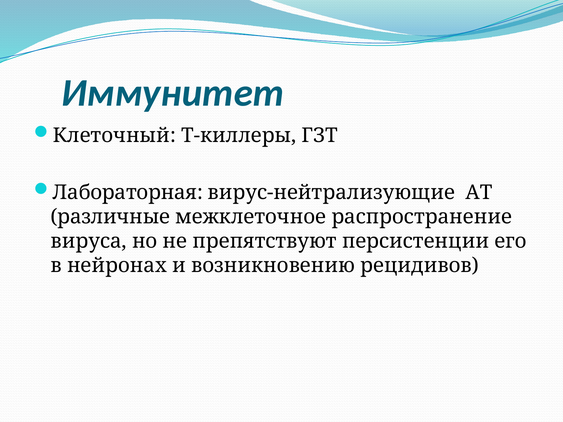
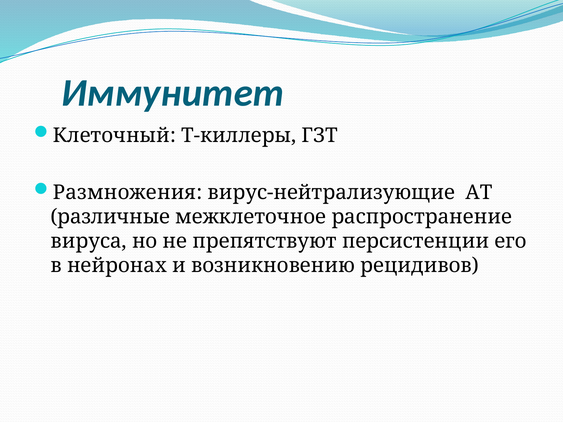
Лабораторная: Лабораторная -> Размножения (128, 192)
